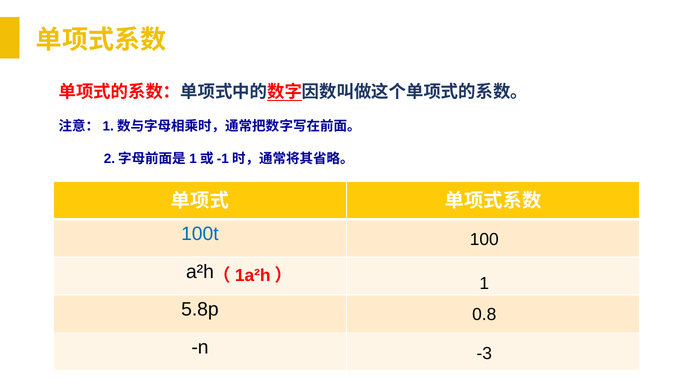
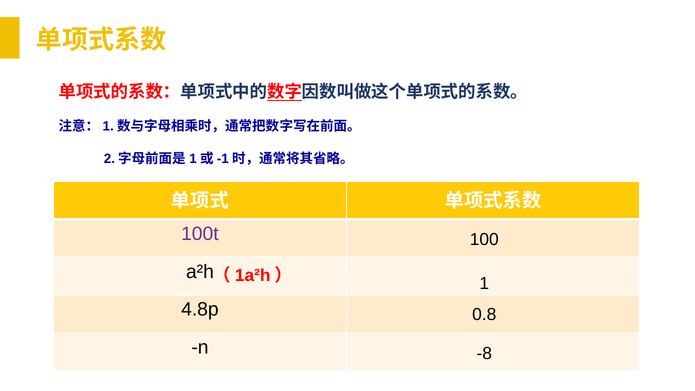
100t colour: blue -> purple (200, 234)
5.8p: 5.8p -> 4.8p (200, 309)
-3: -3 -> -8 (484, 354)
